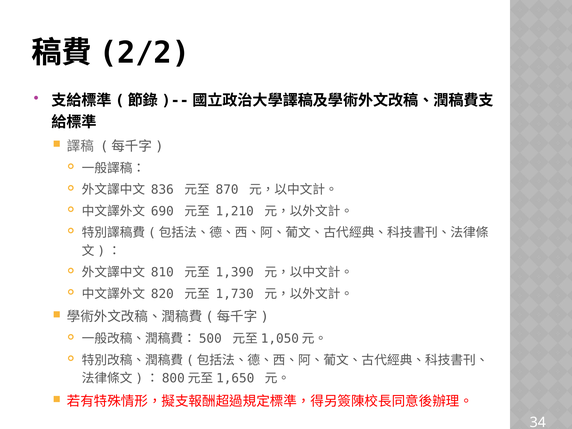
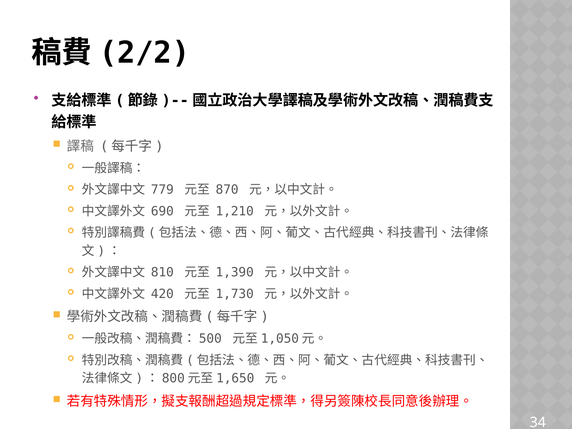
836: 836 -> 779 (162, 190)
820: 820 -> 420 (162, 294)
